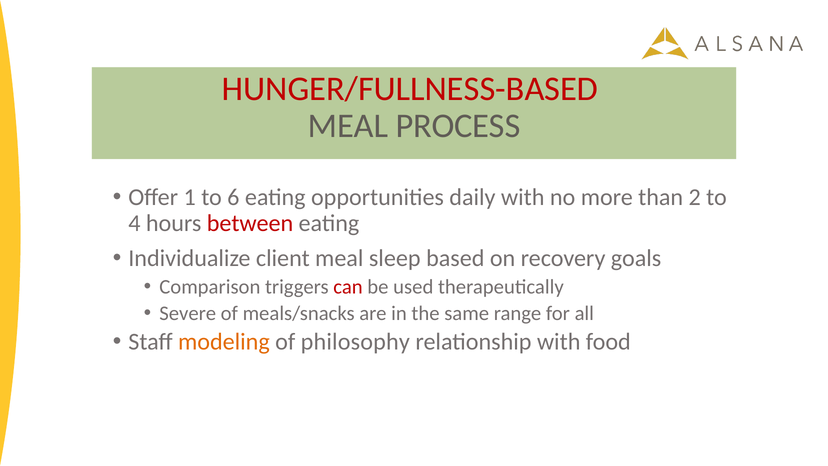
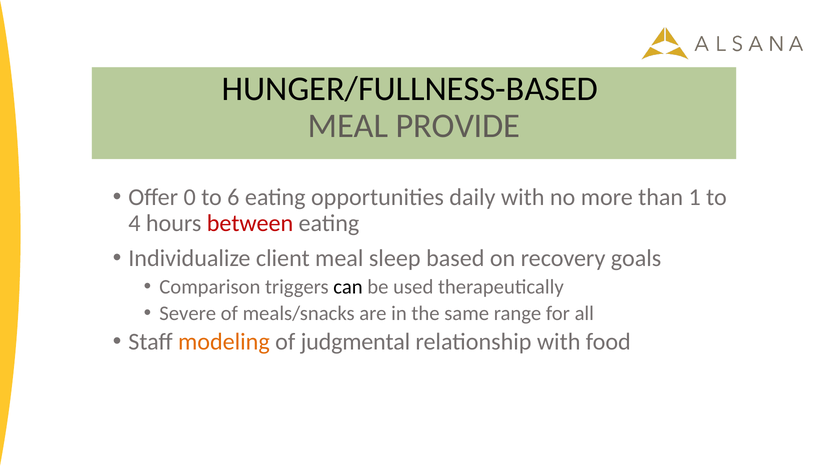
HUNGER/FULLNESS-BASED colour: red -> black (410, 89)
PROCESS: PROCESS -> PROVIDE (458, 126)
1: 1 -> 0 (190, 197)
2: 2 -> 1 (695, 197)
can colour: red -> black (348, 287)
philosophy: philosophy -> judgmental (355, 342)
